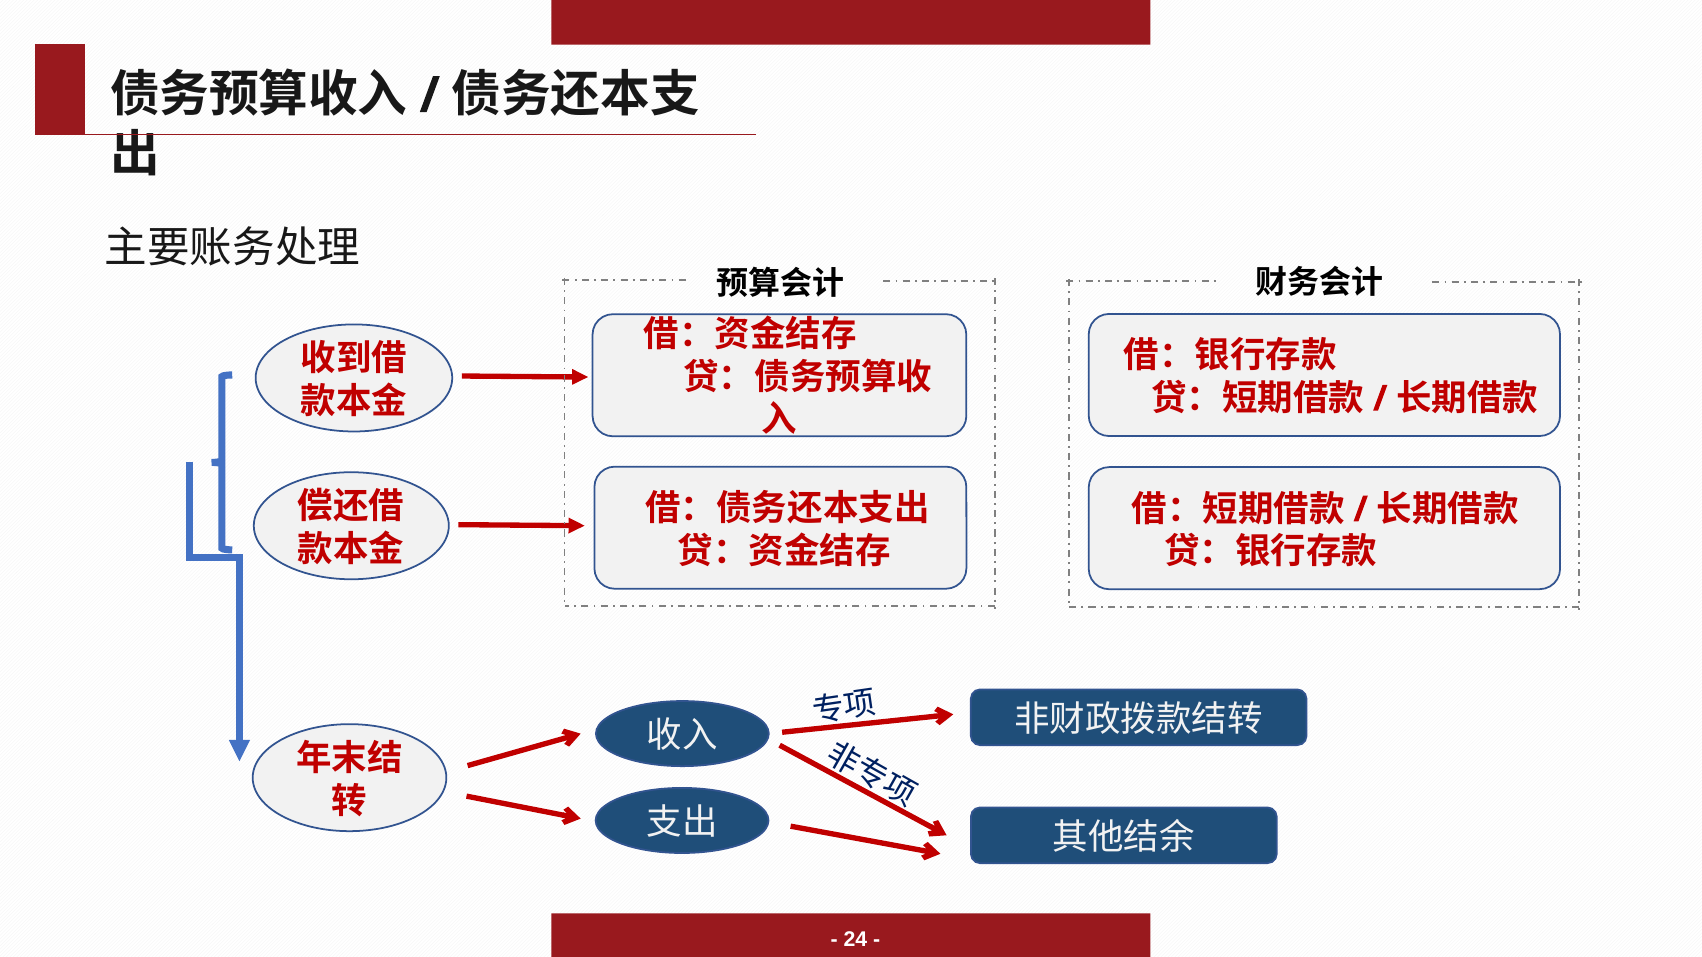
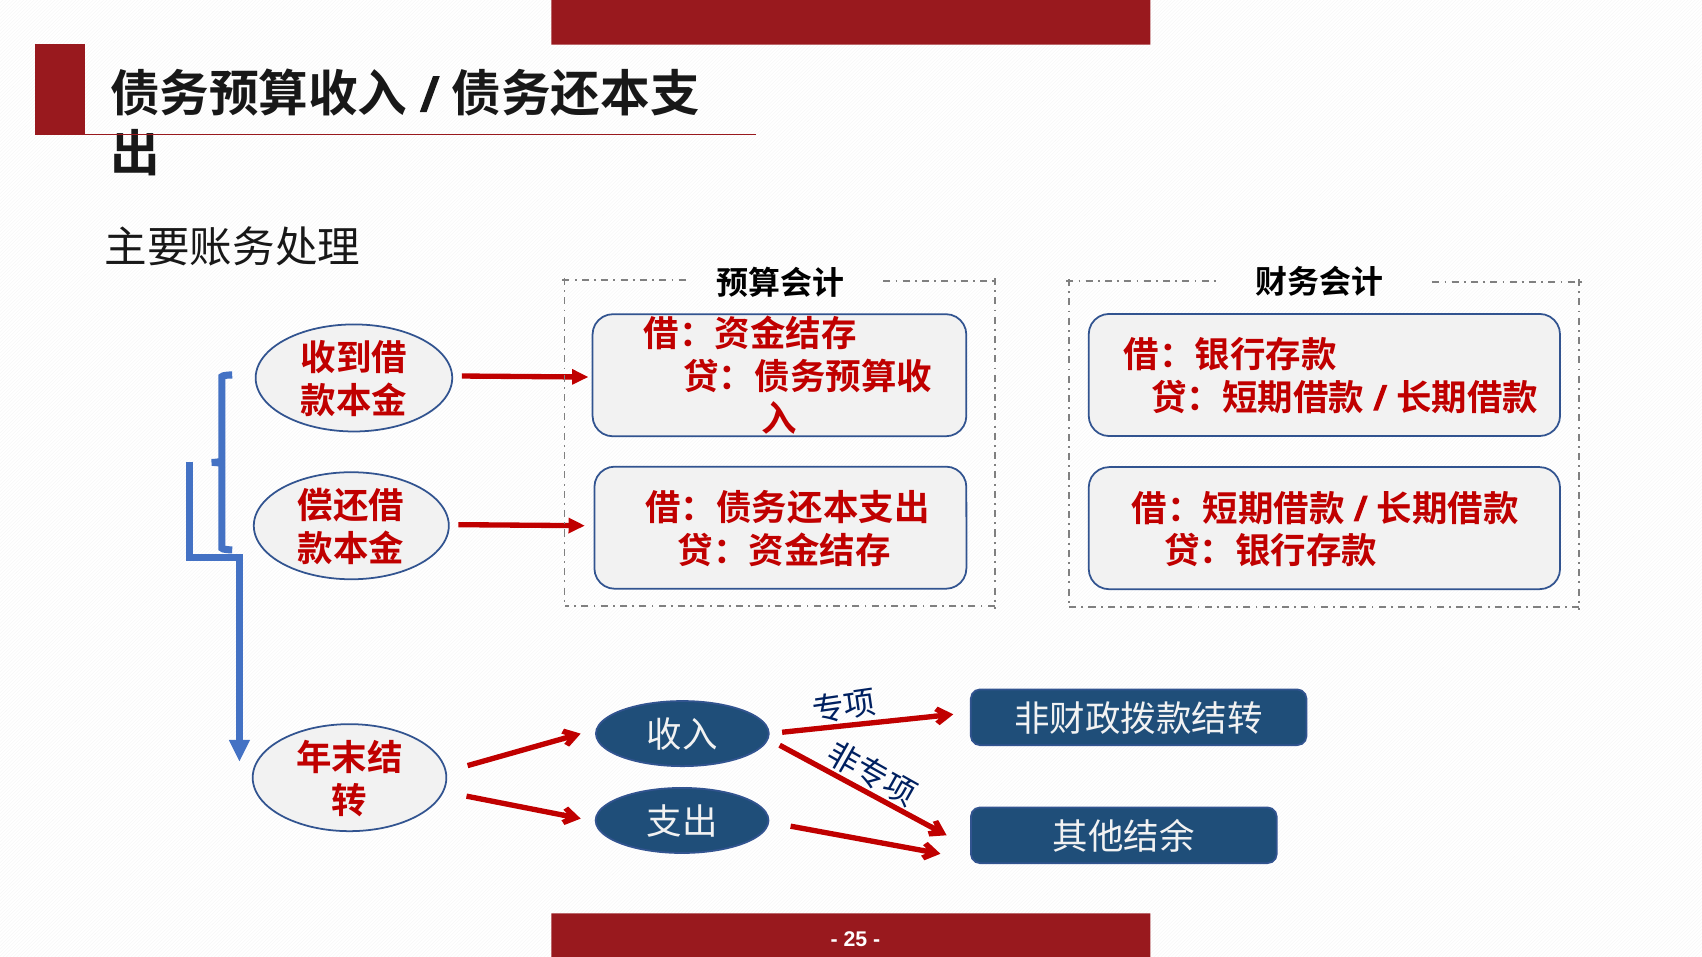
24: 24 -> 25 (855, 940)
